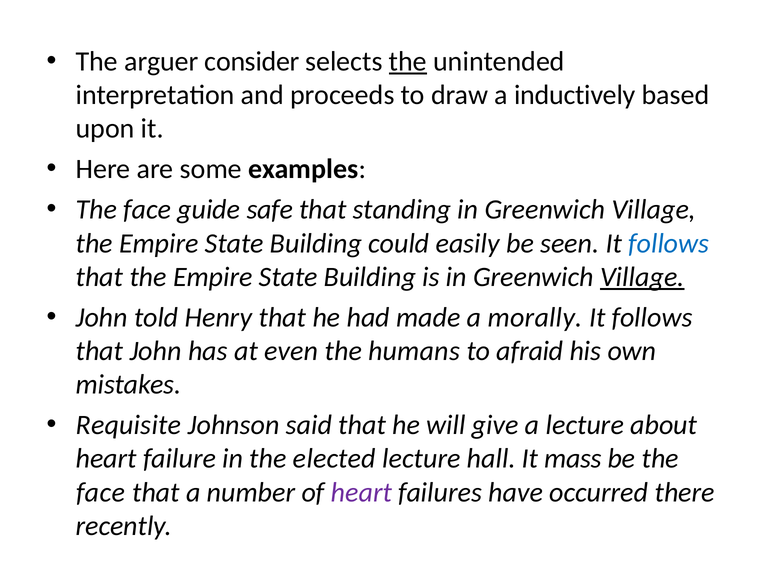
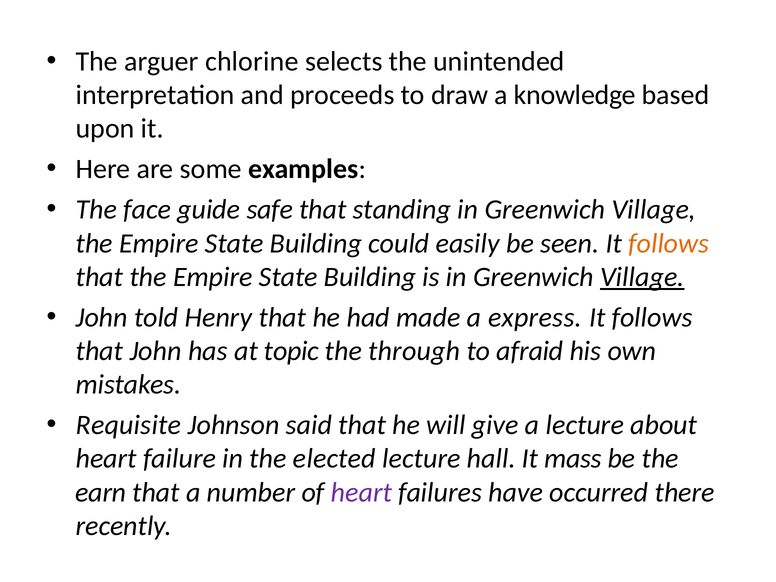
consider: consider -> chlorine (252, 61)
the underline: present -> none (408, 61)
inductively: inductively -> knowledge (575, 95)
follows colour: blue -> orange (669, 243)
morally: morally -> express (535, 317)
even: even -> topic (291, 351)
humans: humans -> through (414, 351)
face: face -> earn (101, 492)
